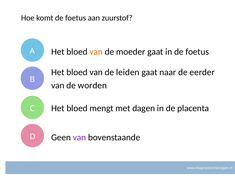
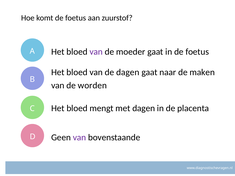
van colour: orange -> purple (96, 52)
de leiden: leiden -> dagen (128, 72)
eerder: eerder -> maken (202, 72)
